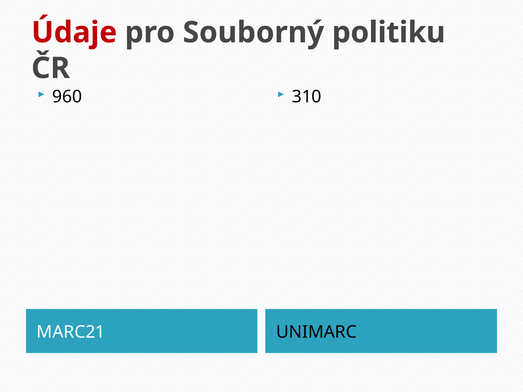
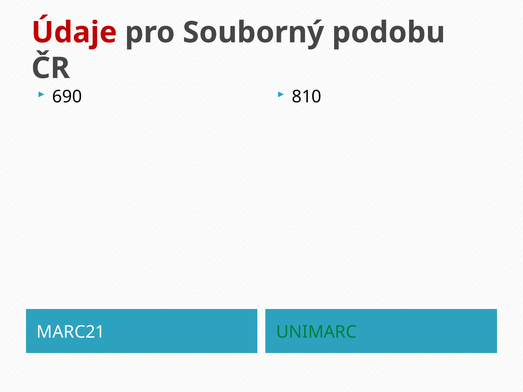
politiku: politiku -> podobu (389, 33)
960: 960 -> 690 (67, 97)
310: 310 -> 810 (307, 97)
UNIMARC colour: black -> green (316, 332)
